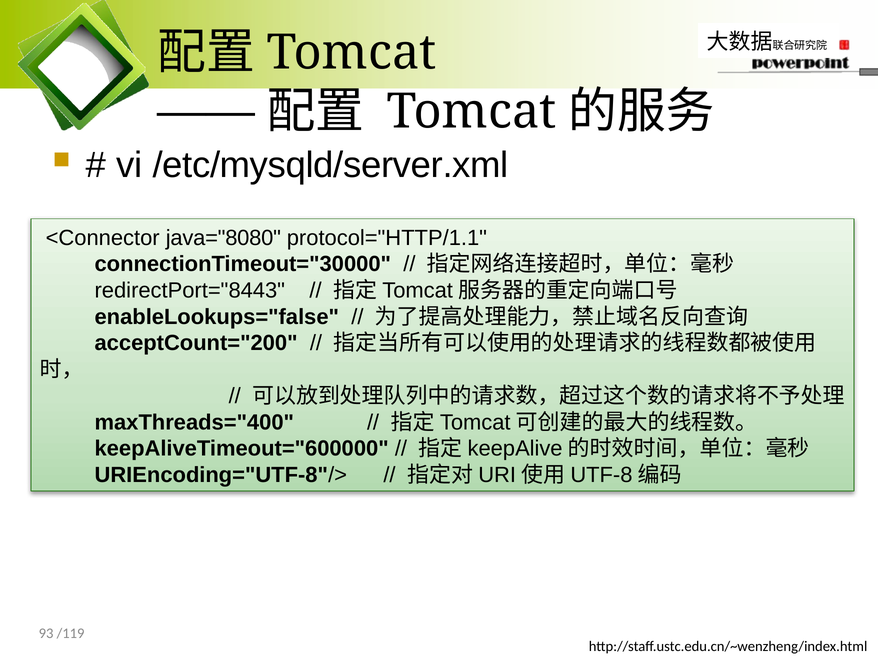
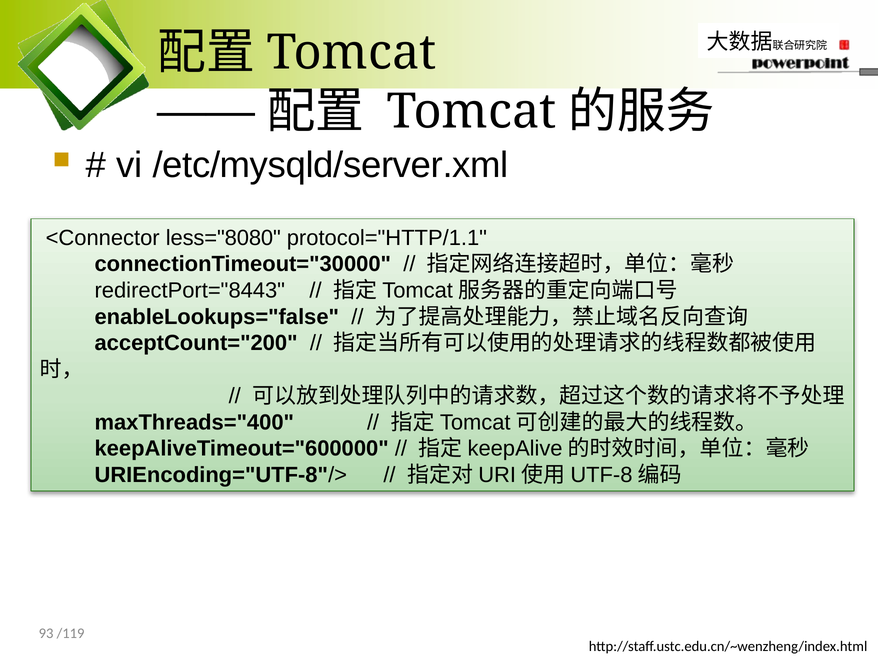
java="8080: java="8080 -> less="8080 (223, 238)
